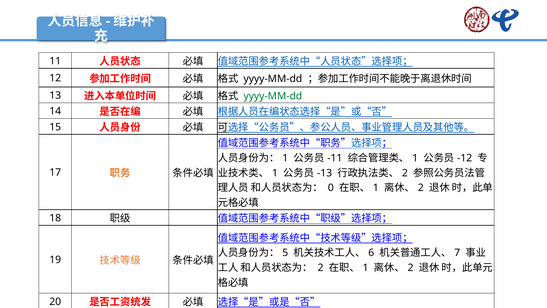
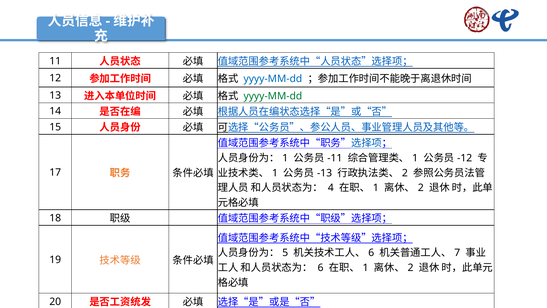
yyyy-MM-dd colour: black -> blue (273, 79)
0: 0 -> 4 (331, 188)
2: 2 -> 6 (321, 268)
